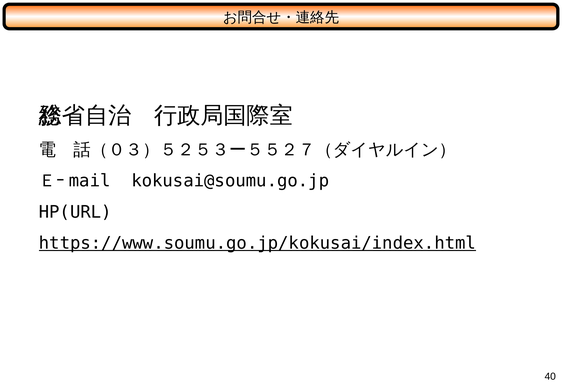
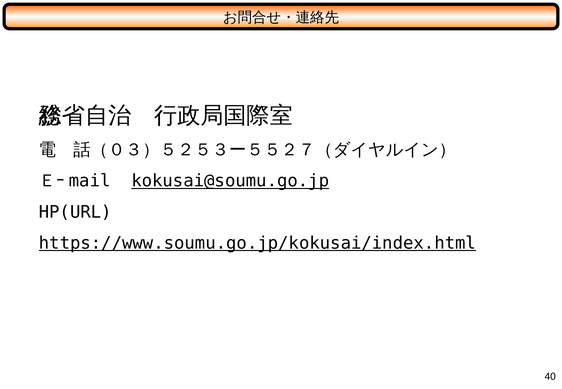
kokusai@soumu.go.jp underline: none -> present (230, 181)
